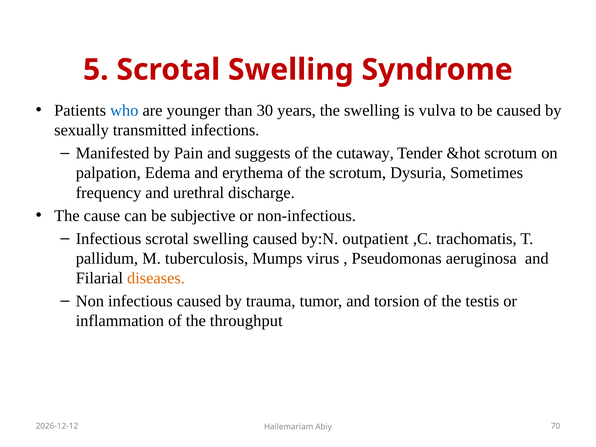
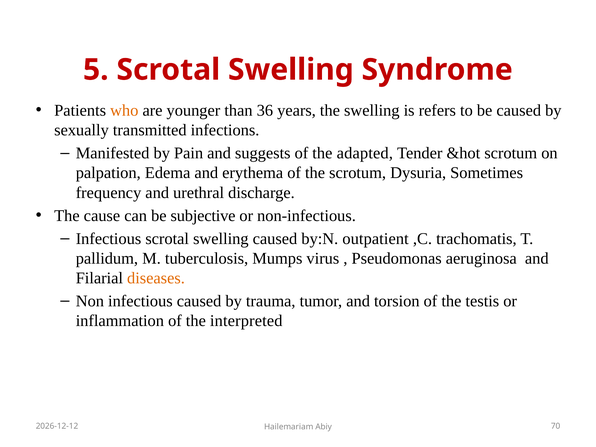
who colour: blue -> orange (124, 111)
30: 30 -> 36 (265, 111)
vulva: vulva -> refers (437, 111)
cutaway: cutaway -> adapted (365, 153)
throughput: throughput -> interpreted (246, 321)
